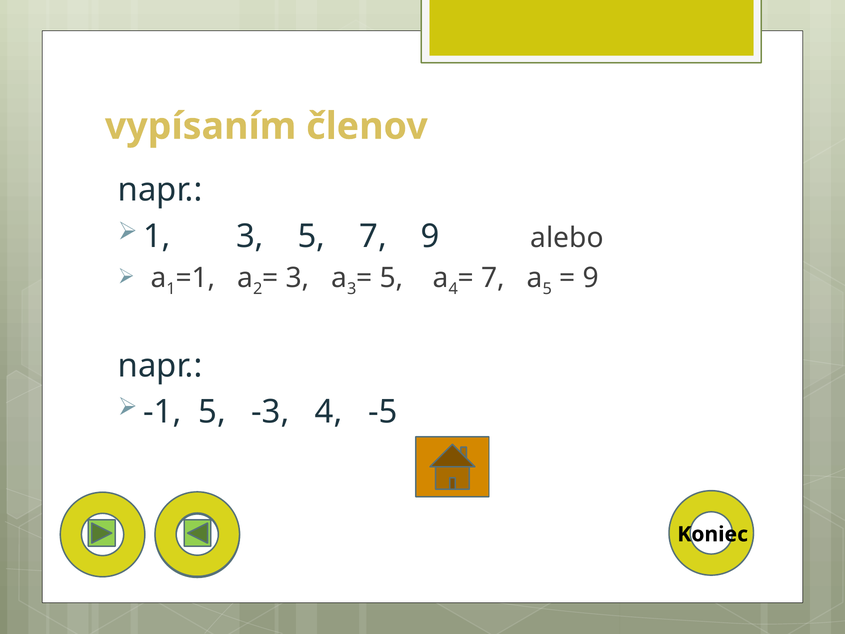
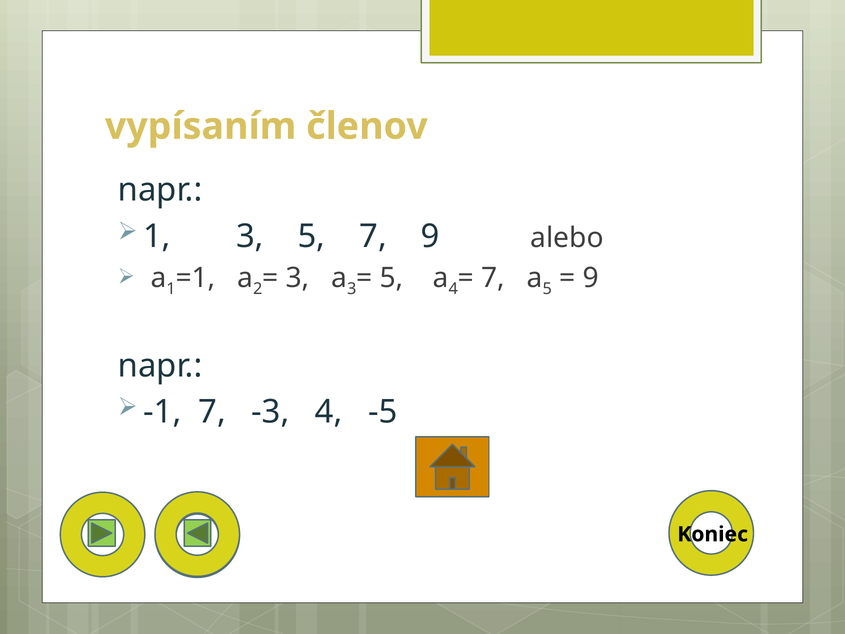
-1 5: 5 -> 7 (212, 412)
